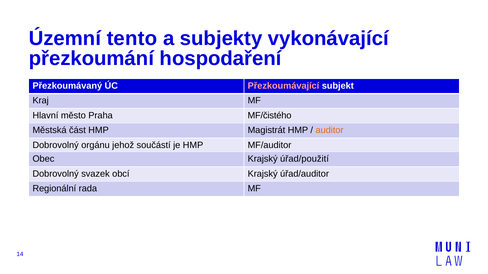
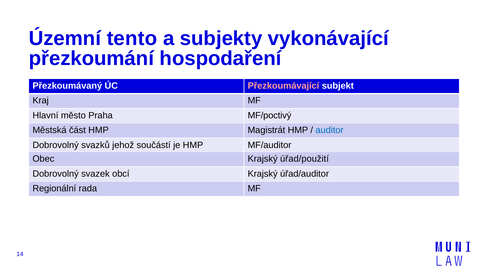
MF/čistého: MF/čistého -> MF/poctivý (270, 116)
auditor colour: orange -> blue (330, 130)
orgánu: orgánu -> svazků (95, 145)
